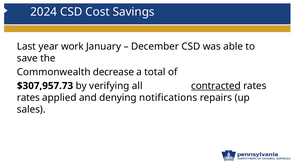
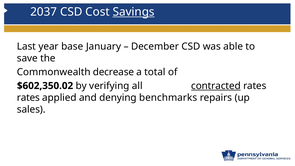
2024: 2024 -> 2037 (44, 12)
Savings underline: none -> present (134, 12)
work: work -> base (72, 46)
$307,957.73: $307,957.73 -> $602,350.02 (45, 86)
notifications: notifications -> benchmarks (168, 98)
